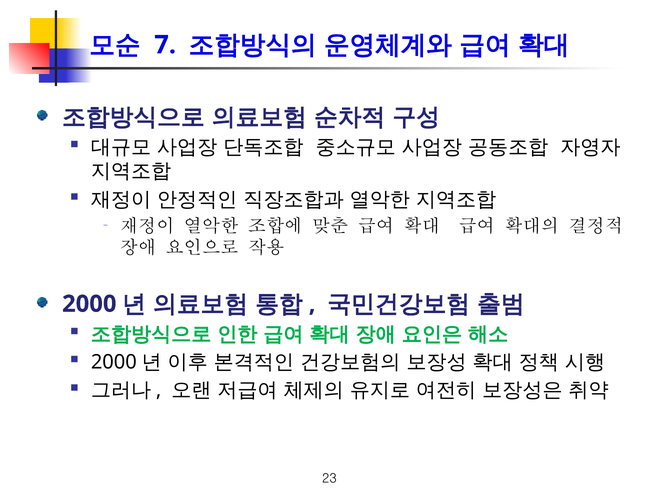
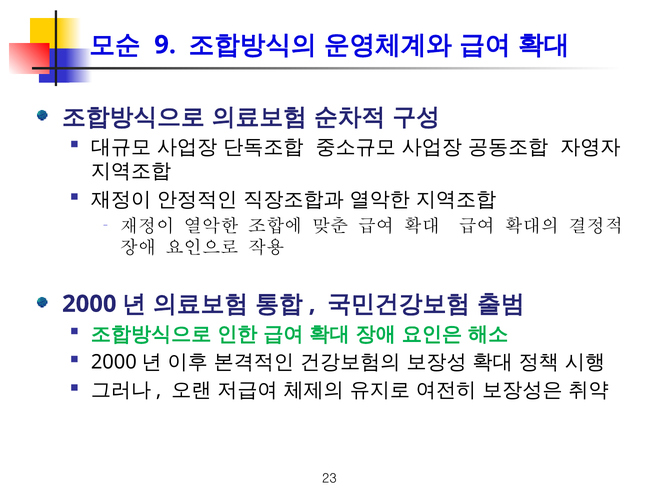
7: 7 -> 9 (165, 45)
